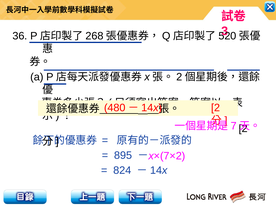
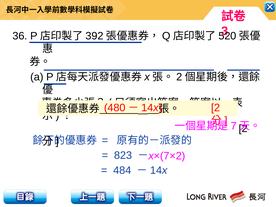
268: 268 -> 392 (94, 36)
895: 895 -> 823 (123, 155)
824: 824 -> 484 (122, 170)
